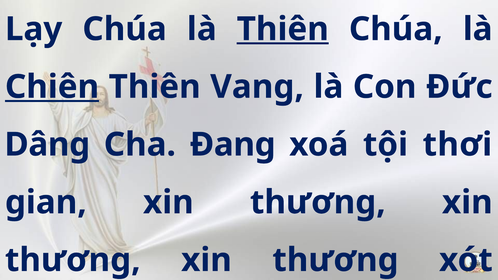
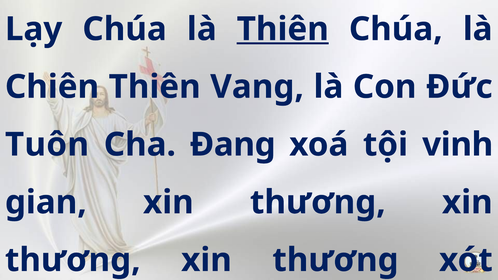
Chiên underline: present -> none (52, 87)
Dâng: Dâng -> Tuôn (47, 145)
thơi: thơi -> vinh (458, 145)
